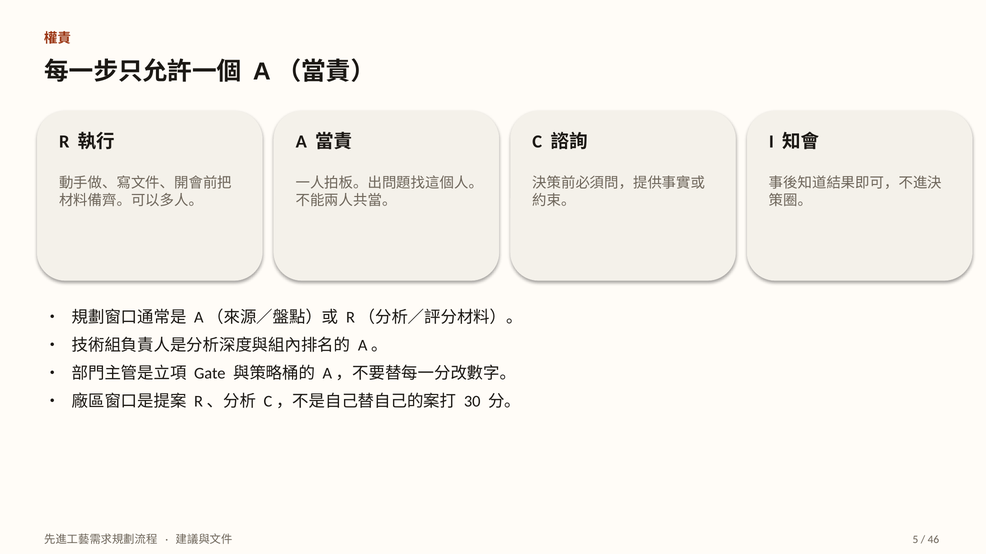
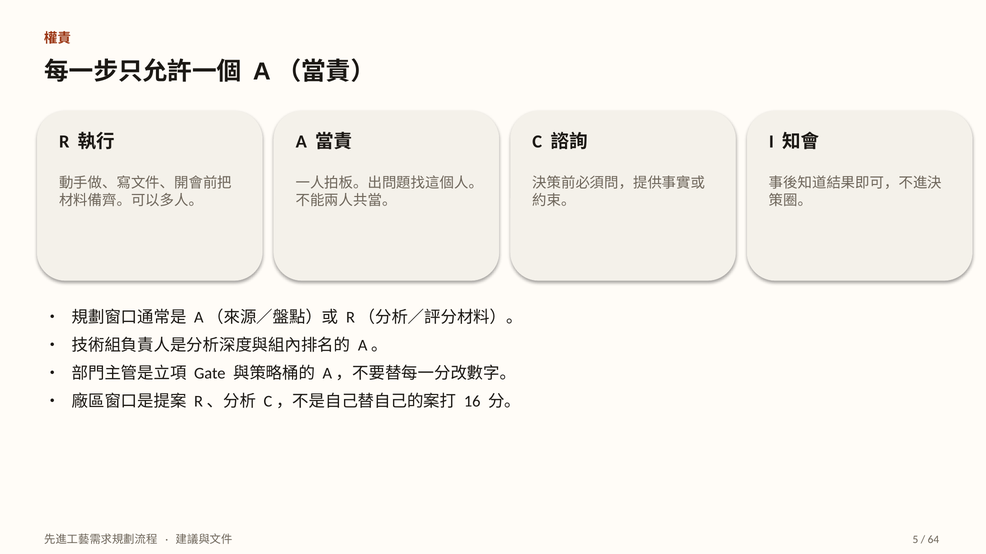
30: 30 -> 16 (472, 402)
46: 46 -> 64 (933, 540)
